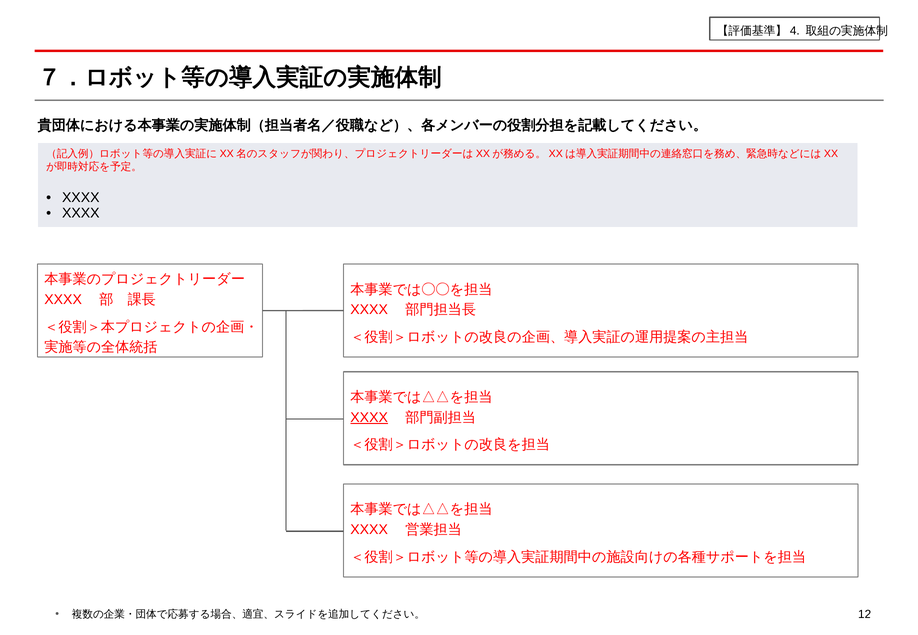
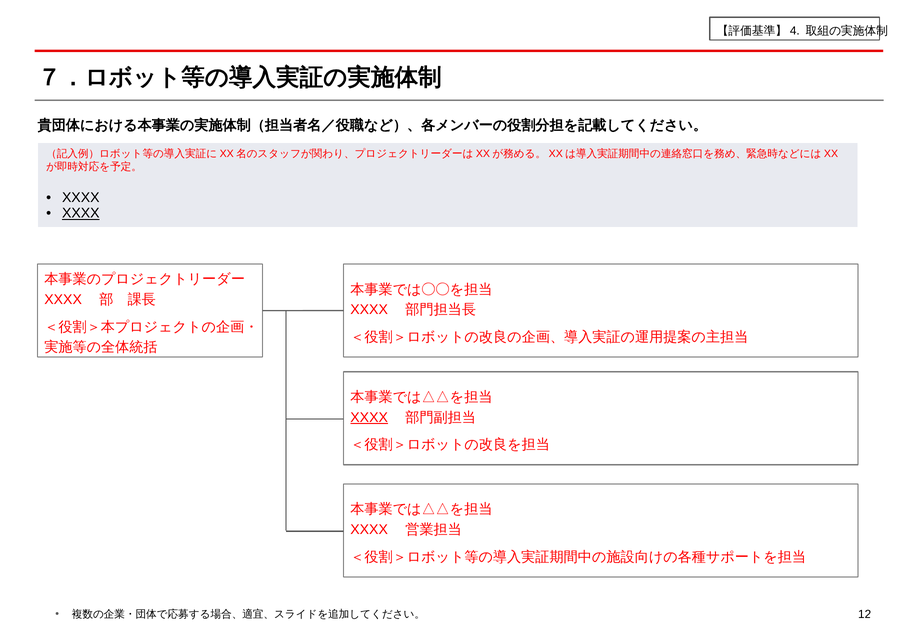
XXXX underline: none -> present (81, 213)
